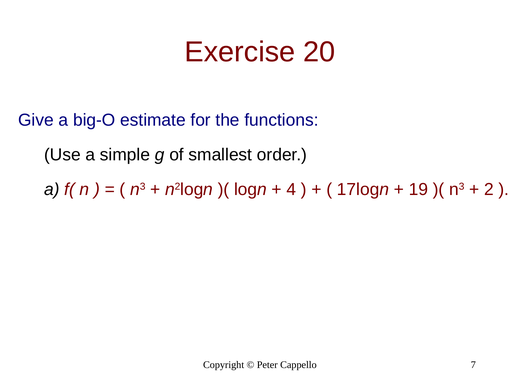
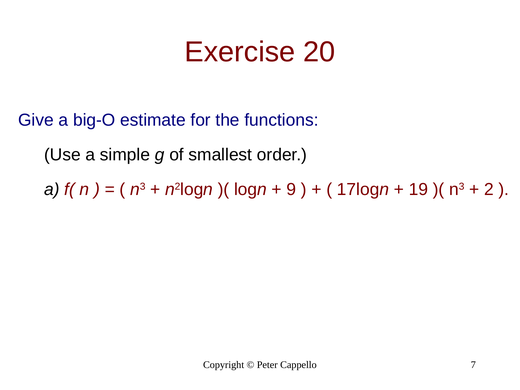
4: 4 -> 9 (291, 189)
